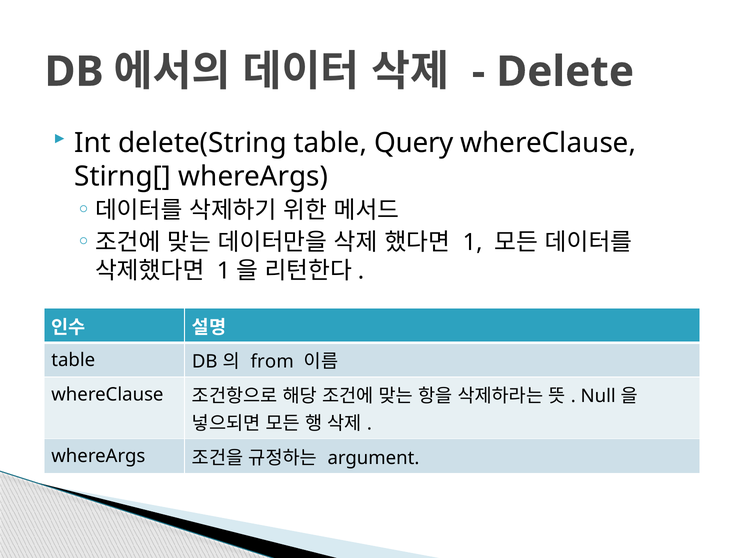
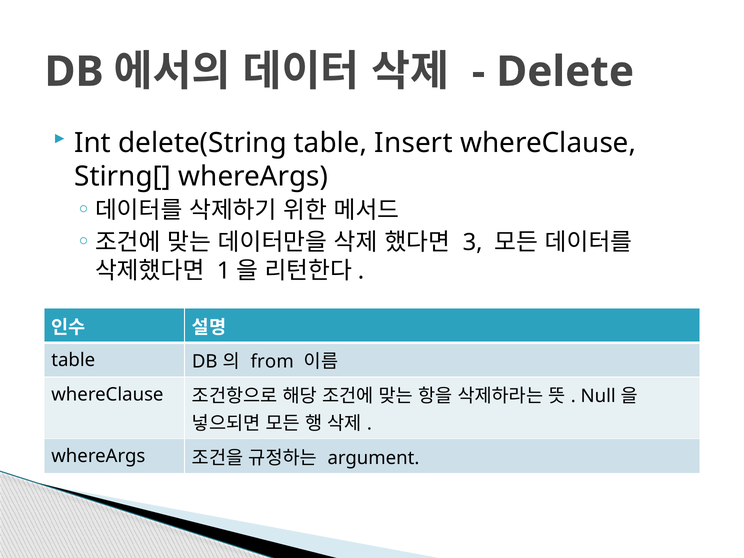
Query: Query -> Insert (414, 143)
1: 1 -> 3 (473, 242)
